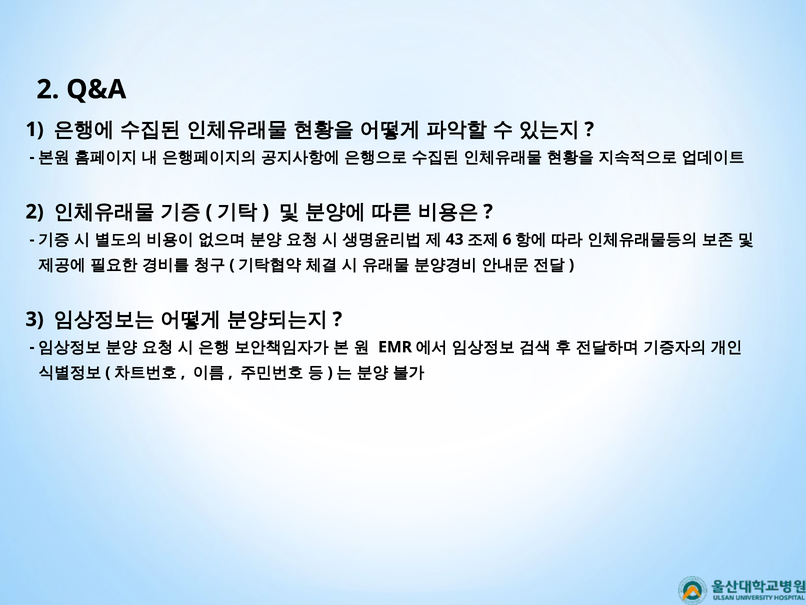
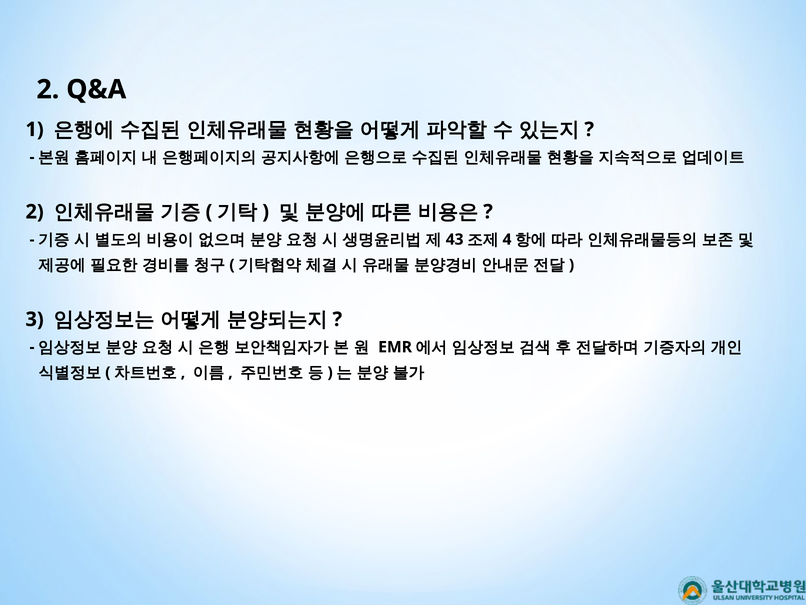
6: 6 -> 4 (507, 239)
